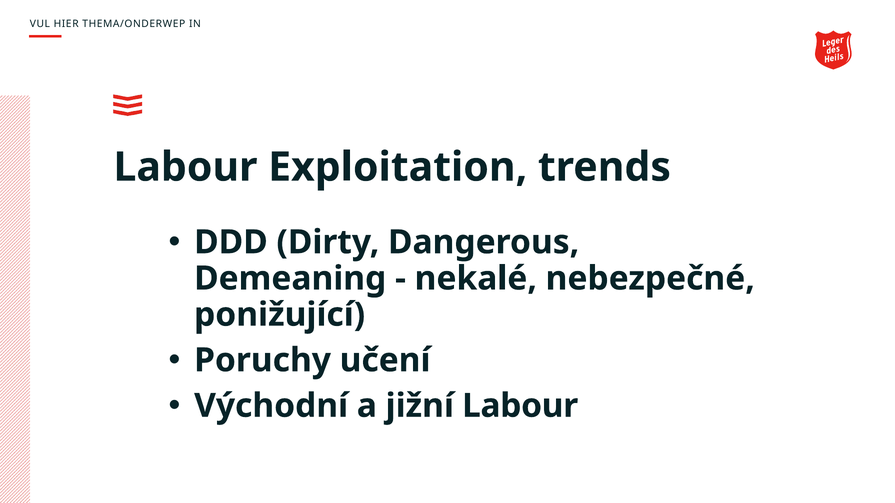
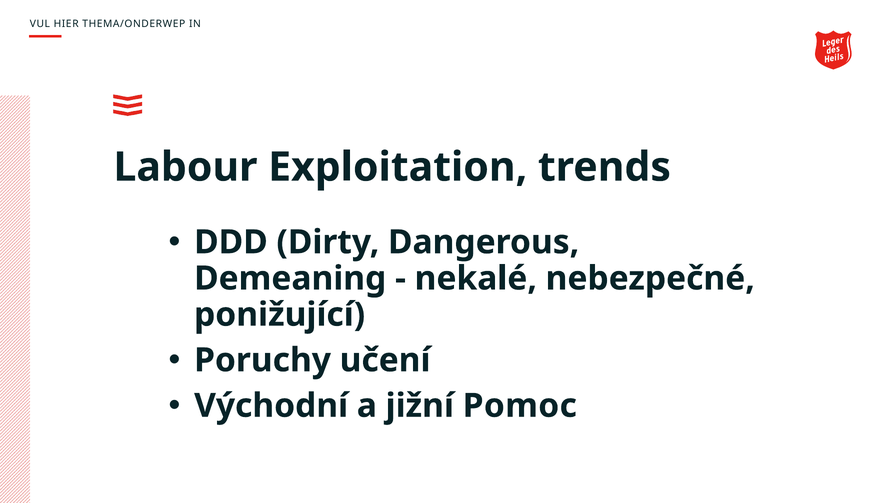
jižní Labour: Labour -> Pomoc (520, 406)
